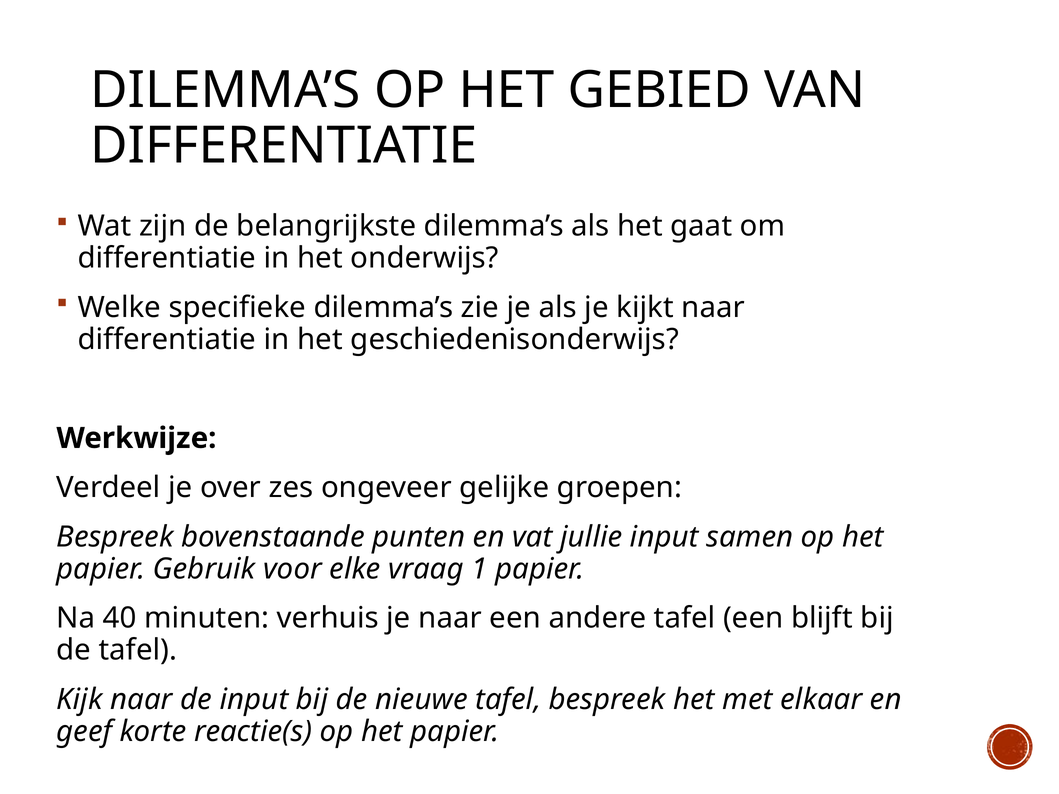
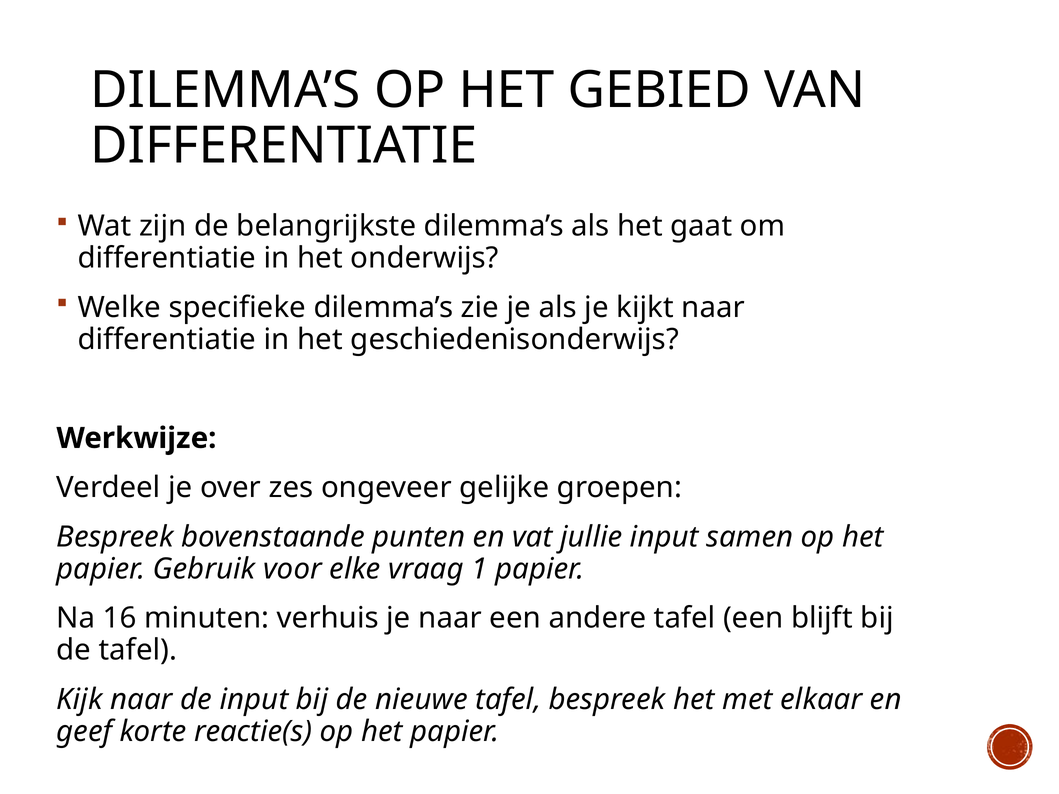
40: 40 -> 16 (120, 618)
